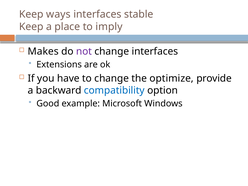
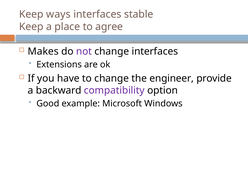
imply: imply -> agree (109, 27)
optimize: optimize -> engineer (172, 78)
compatibility colour: blue -> purple (114, 90)
